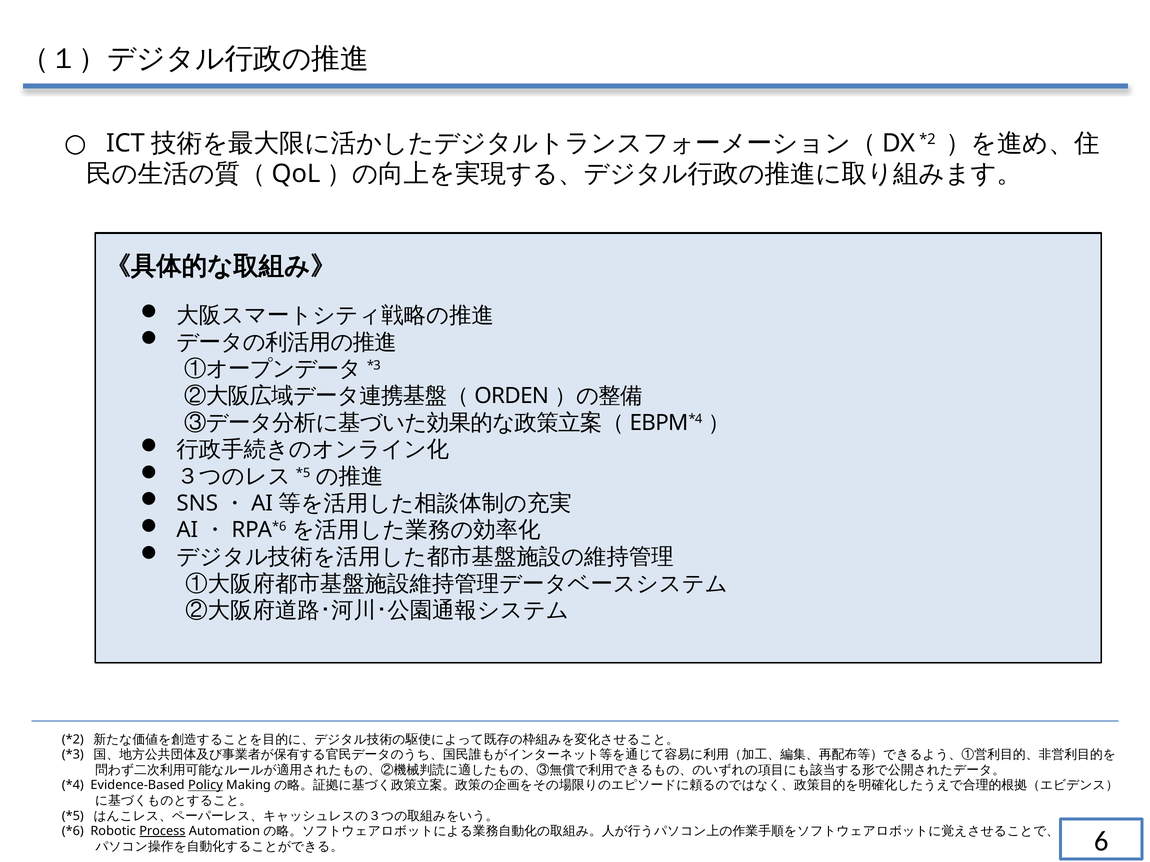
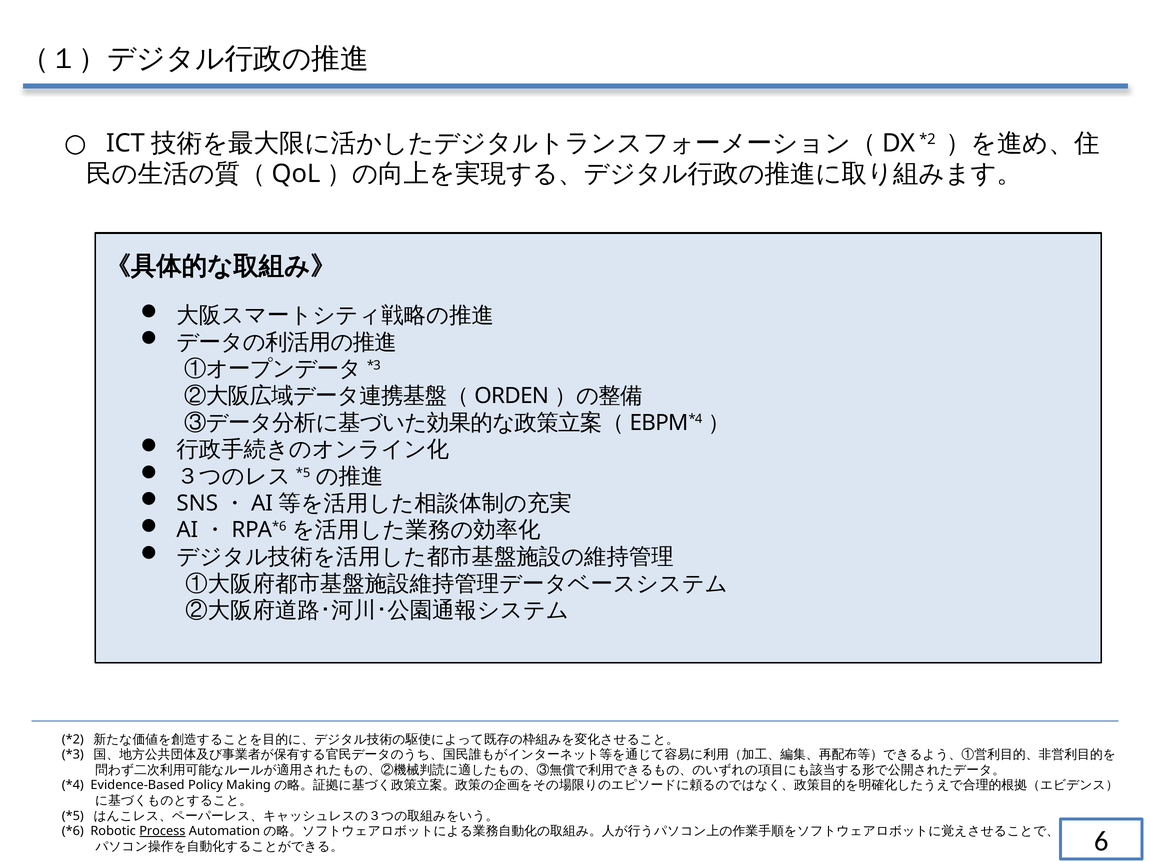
Policy underline: present -> none (205, 786)
